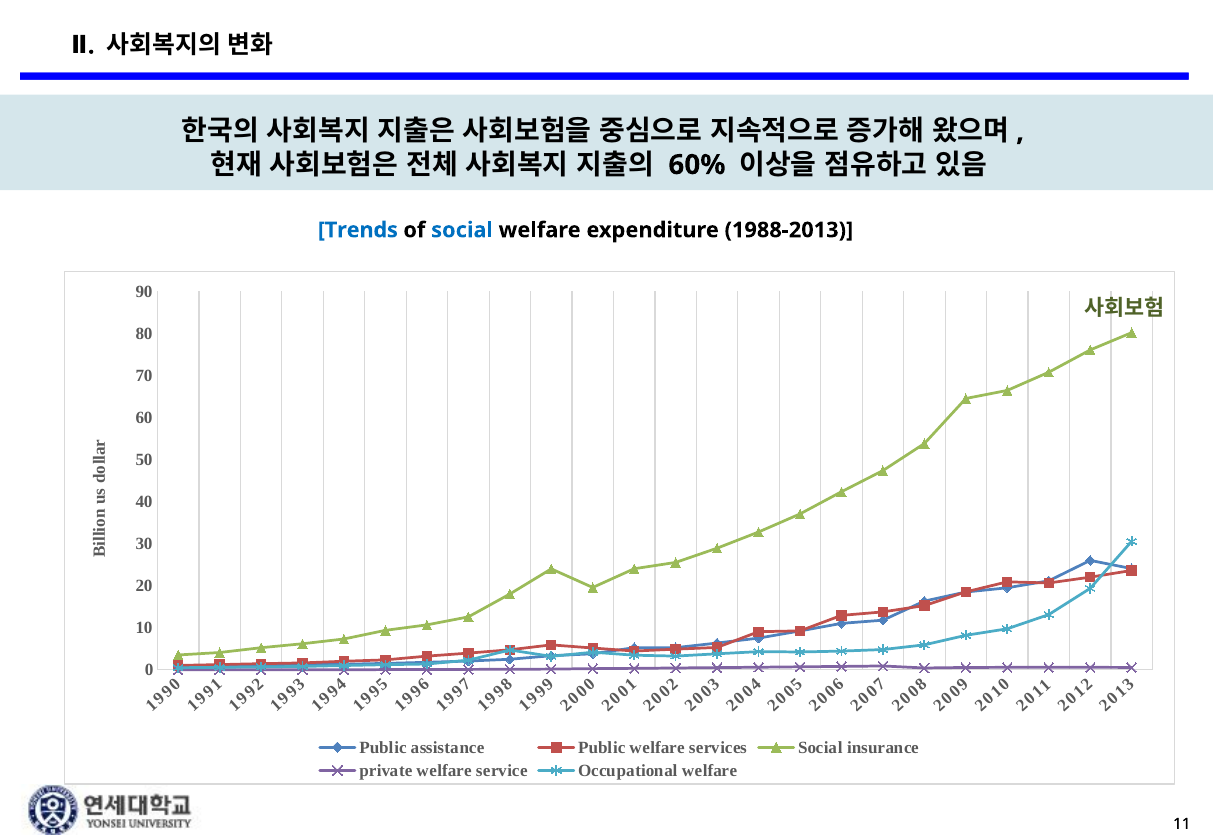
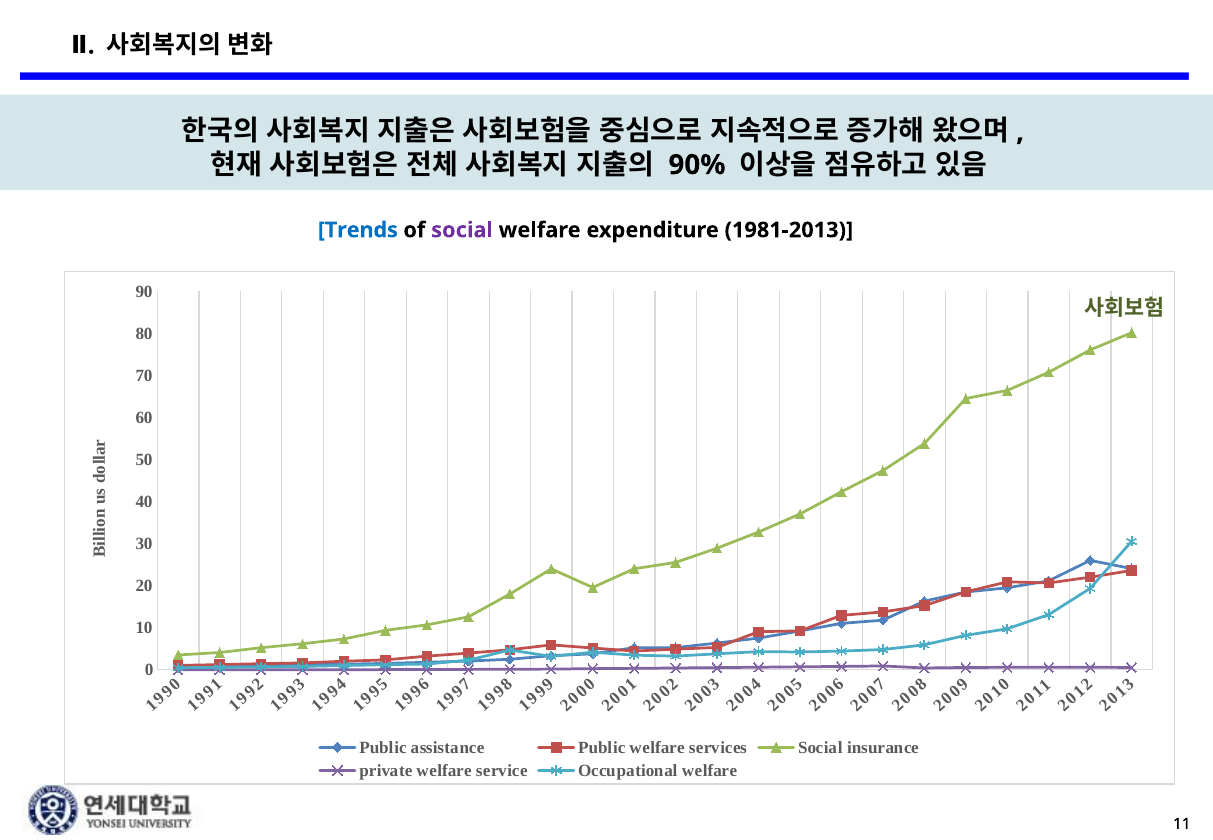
60%: 60% -> 90% (697, 165)
social colour: blue -> purple (462, 230)
1988-2013: 1988-2013 -> 1981-2013 (789, 230)
